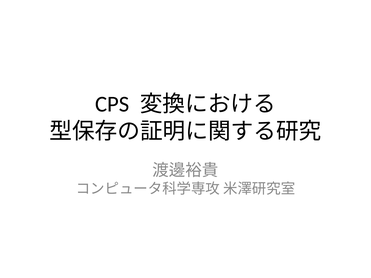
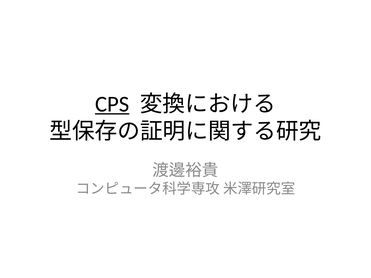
CPS underline: none -> present (112, 104)
